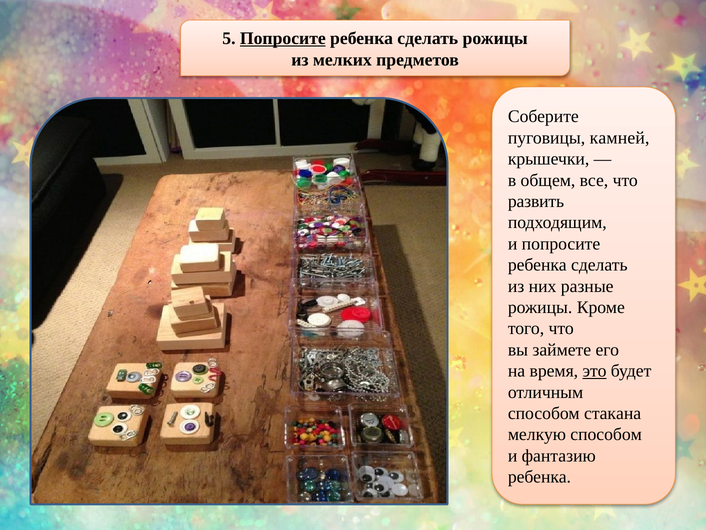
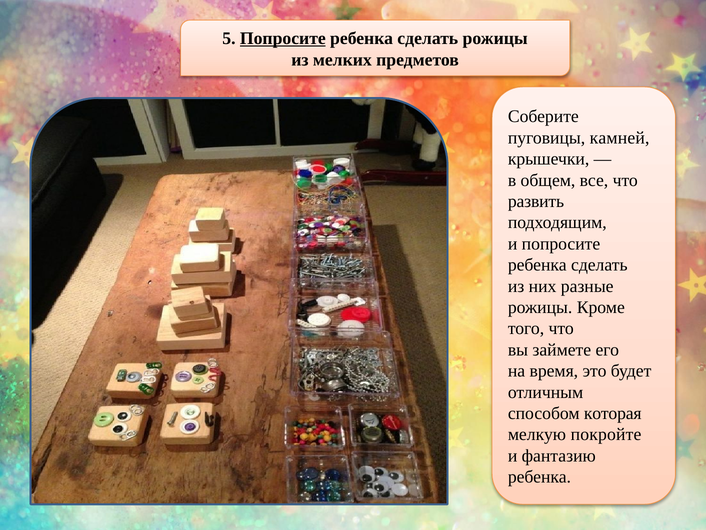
это underline: present -> none (595, 371)
стакана: стакана -> которая (613, 413)
мелкую способом: способом -> покройте (606, 434)
